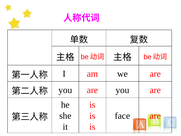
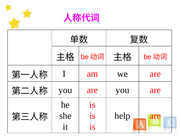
face: face -> help (122, 116)
